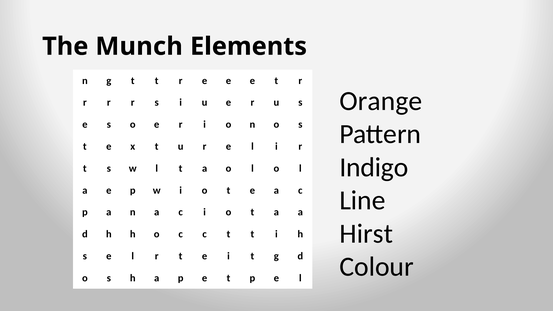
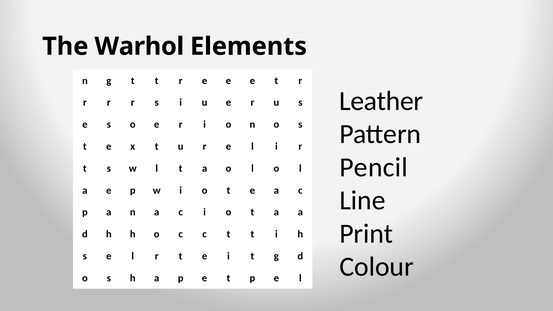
Munch: Munch -> Warhol (139, 46)
Orange: Orange -> Leather (381, 101)
Indigo: Indigo -> Pencil (374, 167)
Hirst: Hirst -> Print (366, 234)
